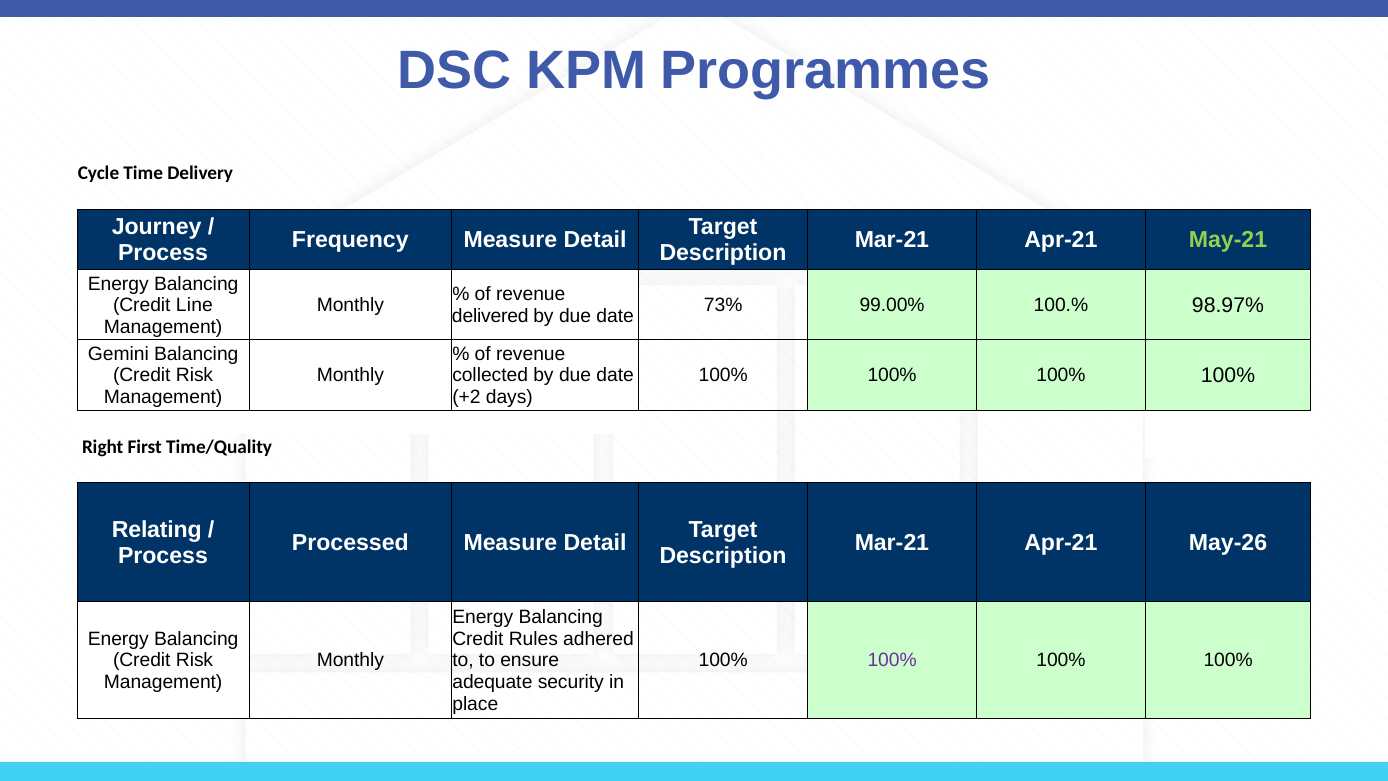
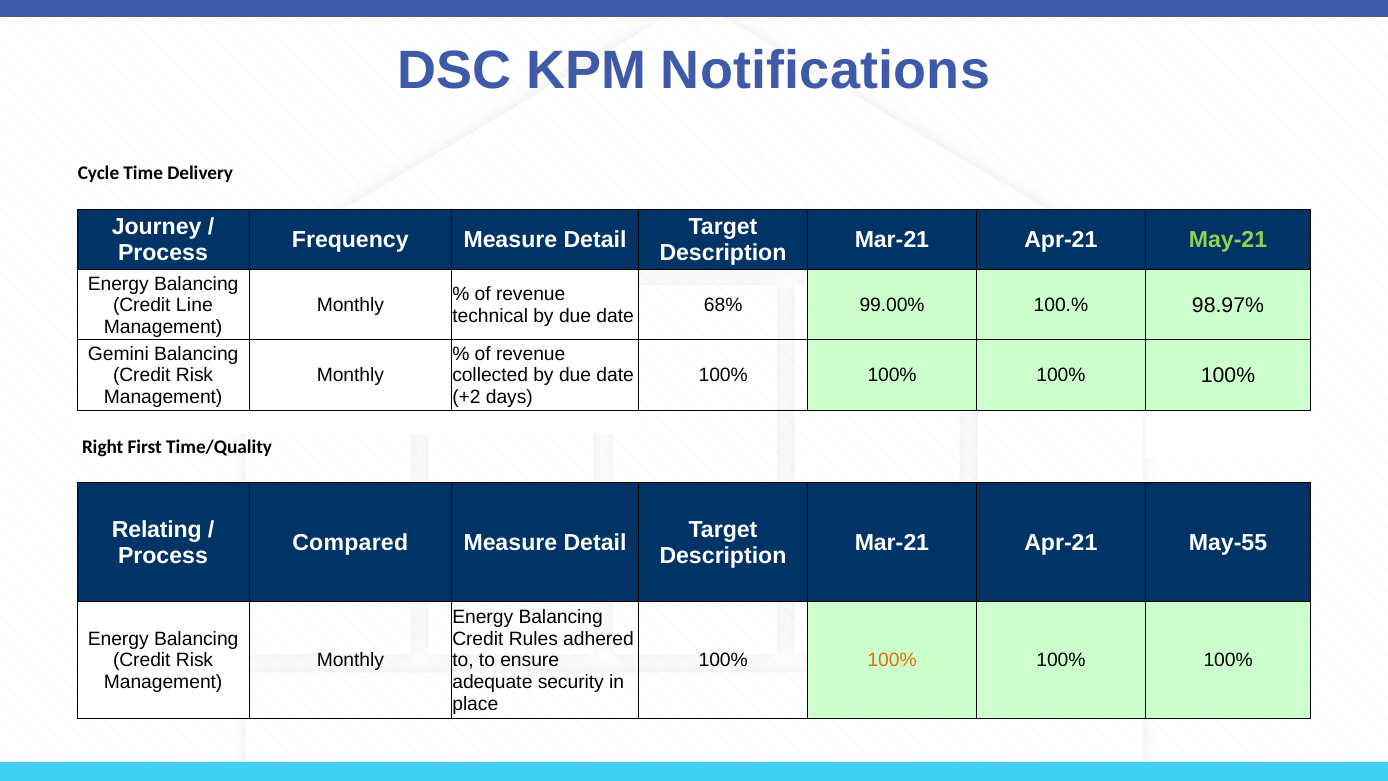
Programmes: Programmes -> Notifications (825, 71)
73%: 73% -> 68% (723, 305)
delivered: delivered -> technical (490, 316)
Processed: Processed -> Compared (350, 543)
May-26: May-26 -> May-55 (1228, 543)
100% colour: purple -> orange (892, 660)
